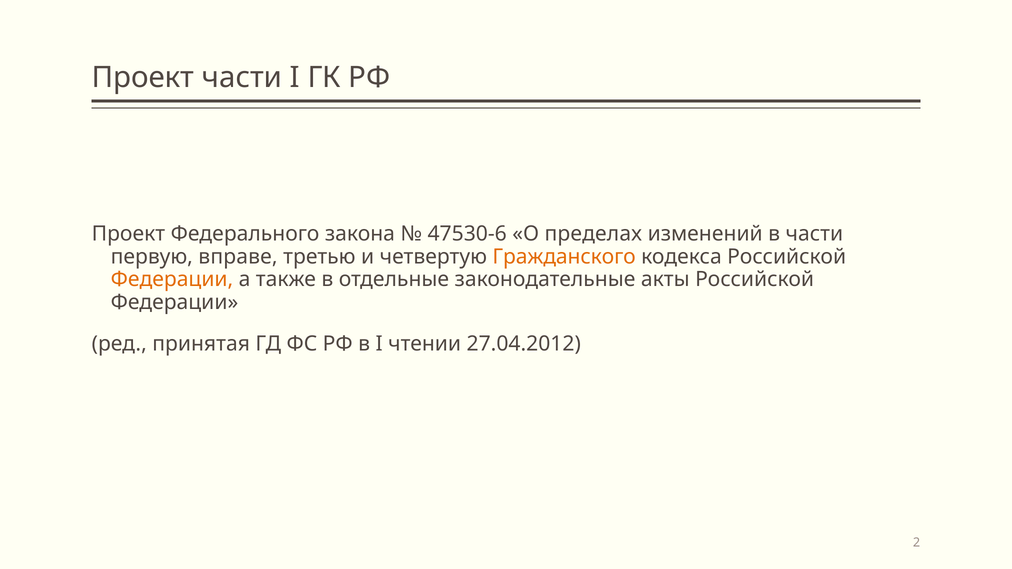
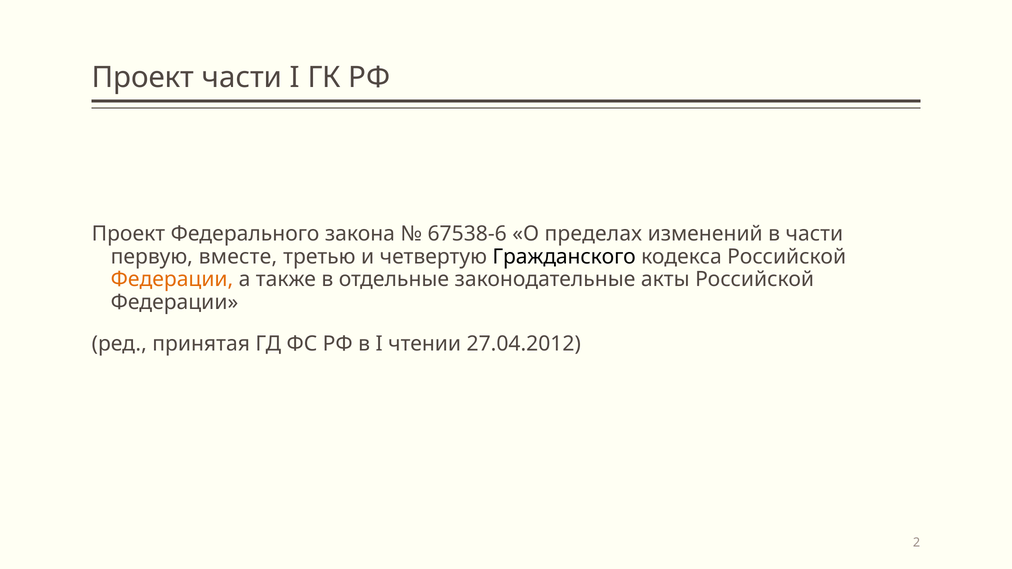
47530-6: 47530-6 -> 67538-6 (467, 234)
вправе: вправе -> вместе (238, 257)
Гражданского colour: orange -> black (564, 257)
